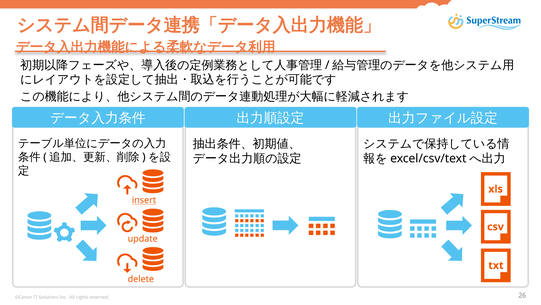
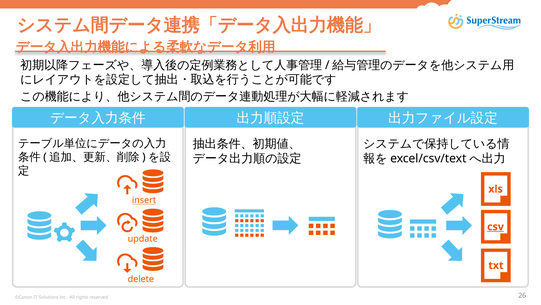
csv underline: none -> present (495, 226)
